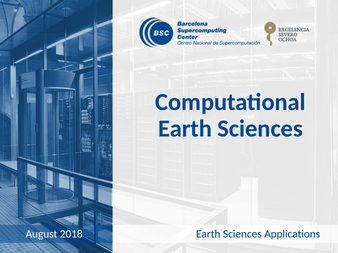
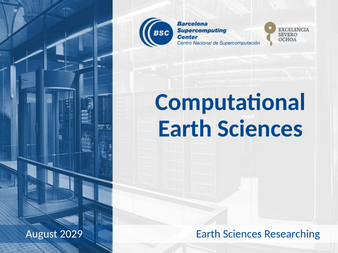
2018: 2018 -> 2029 (71, 234)
Applications: Applications -> Researching (292, 234)
